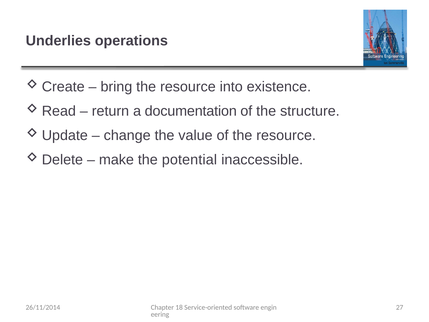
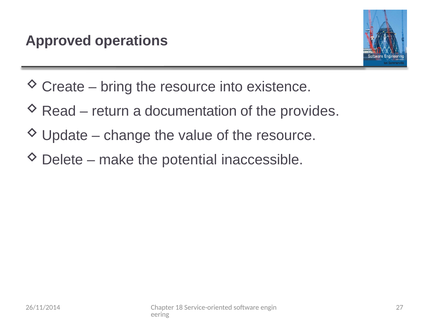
Underlies: Underlies -> Approved (58, 41)
structure: structure -> provides (310, 111)
